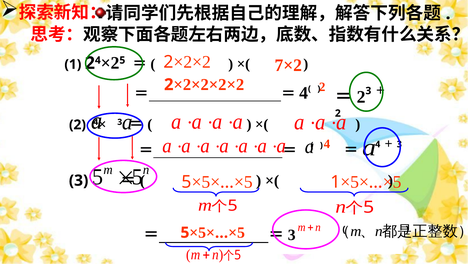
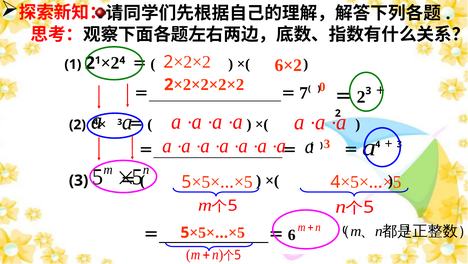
7×2: 7×2 -> 6×2 (288, 65)
4: 4 -> 1 (98, 60)
5: 5 -> 4 (122, 60)
2: 2 -> 0 (322, 87)
4: 4 -> 7 (304, 93)
4: 4 -> 3 (327, 143)
1: 1 -> 4 (335, 181)
3: 3 -> 6 (292, 234)
